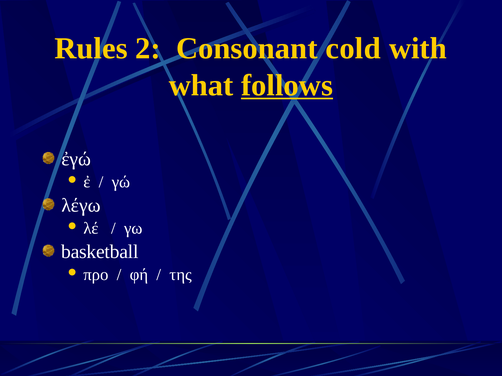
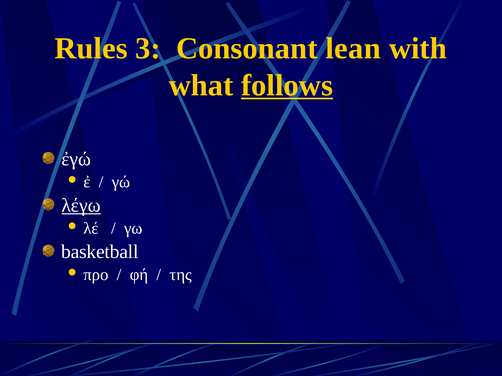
2: 2 -> 3 (148, 49)
cold: cold -> lean (353, 49)
λέγω underline: none -> present (81, 206)
